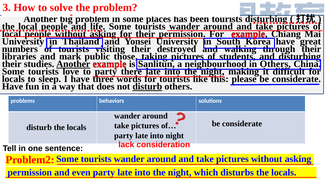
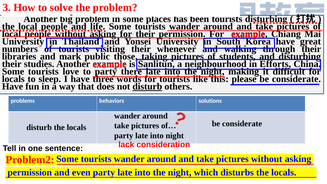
destroyed: destroyed -> whenever (177, 49)
Another underline: present -> none (73, 64)
in Others: Others -> Efforts (275, 64)
